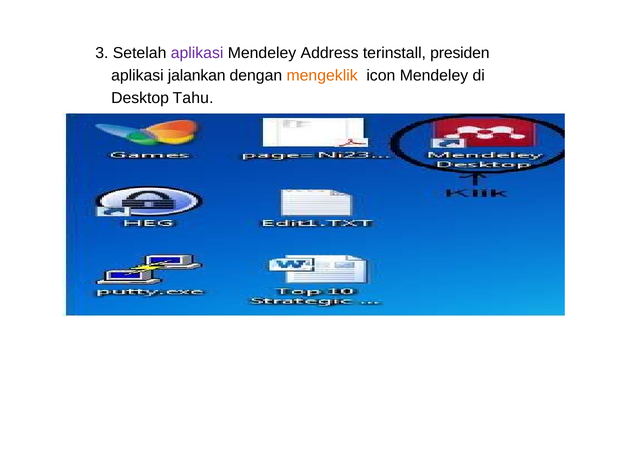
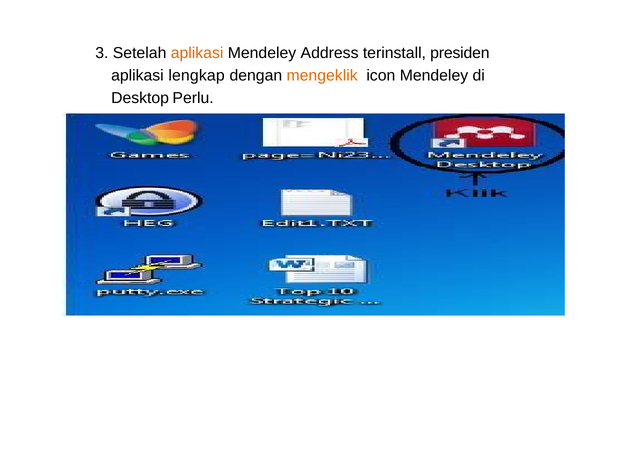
aplikasi colour: purple -> orange (197, 53)
jalankan: jalankan -> lengkap (197, 76)
Tahu: Tahu -> Perlu (193, 98)
